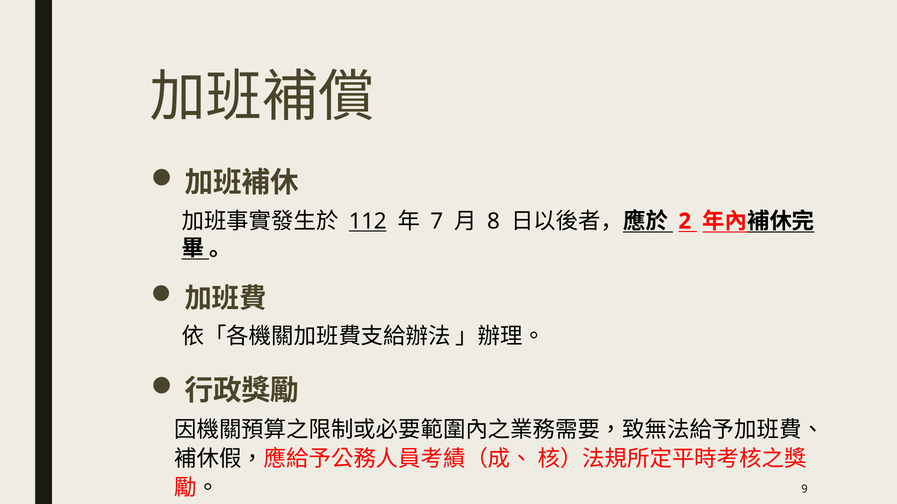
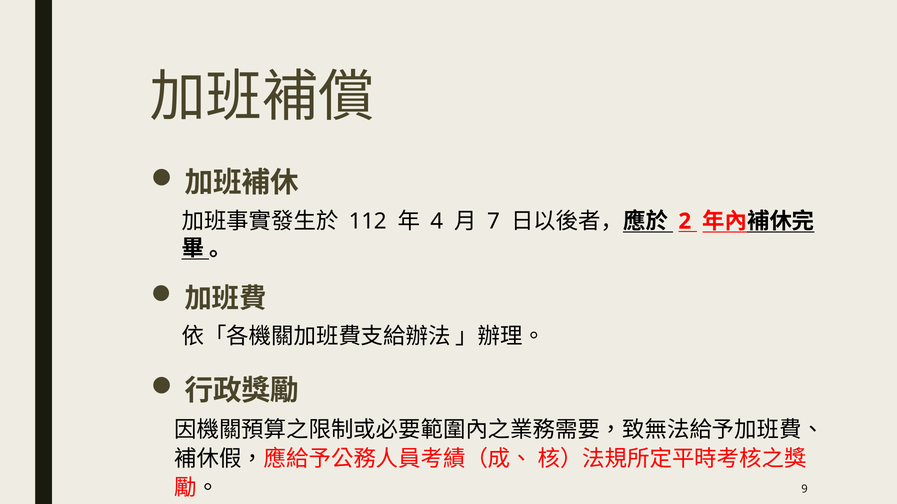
112 underline: present -> none (368, 222)
7: 7 -> 4 (437, 222)
8: 8 -> 7 (493, 222)
